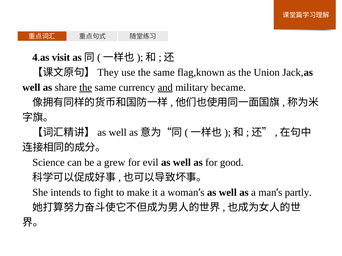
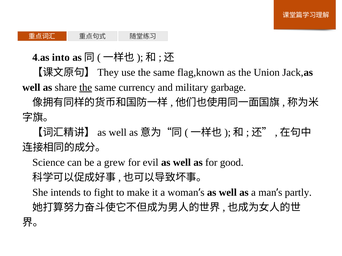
visit: visit -> into (61, 57)
and underline: present -> none (165, 88)
became: became -> garbage (228, 88)
